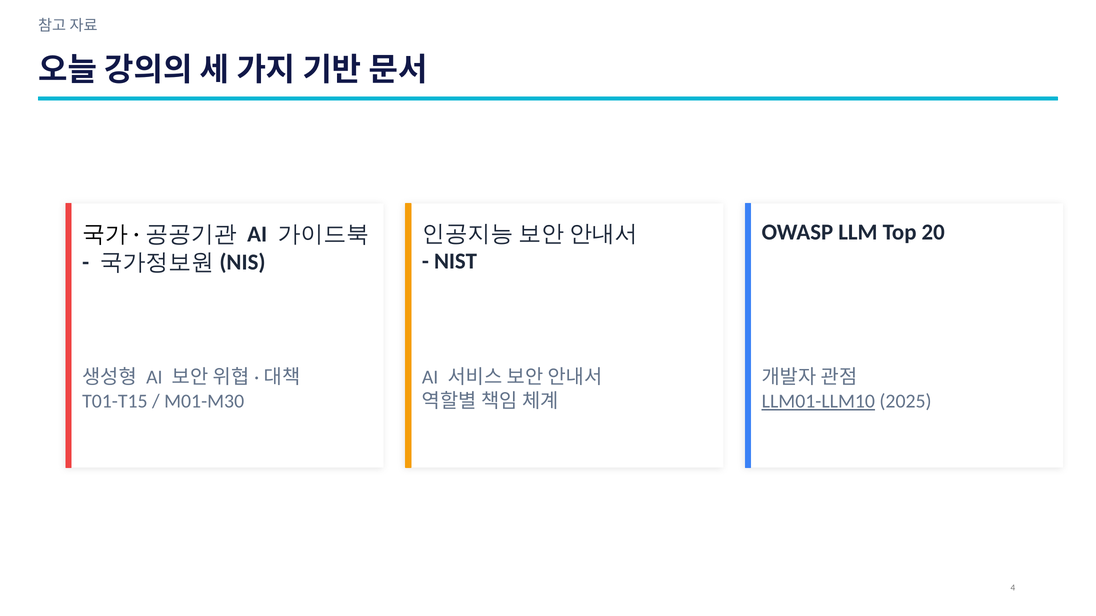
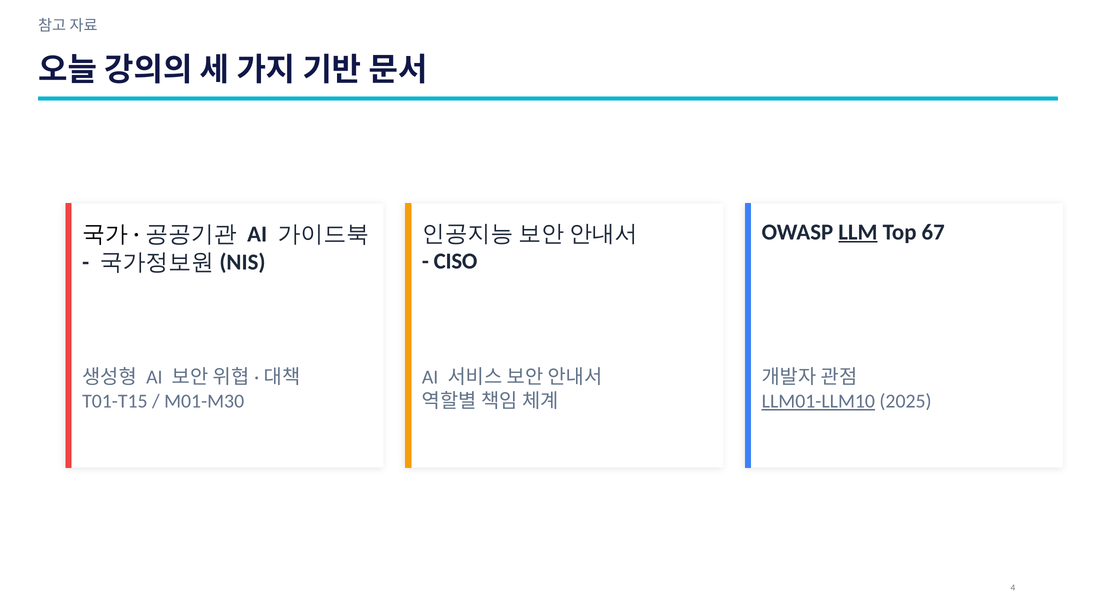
LLM underline: none -> present (858, 232)
20: 20 -> 67 (933, 232)
NIST: NIST -> CISO (456, 261)
